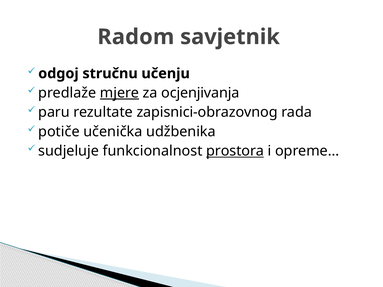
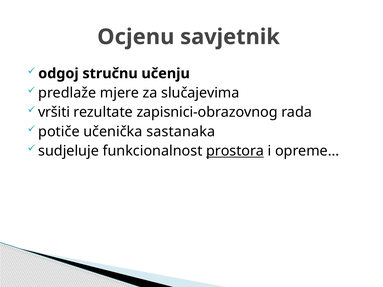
Radom: Radom -> Ocjenu (136, 37)
mjere underline: present -> none (120, 93)
ocjenjivanja: ocjenjivanja -> slučajevima (200, 93)
paru: paru -> vršiti (54, 112)
udžbenika: udžbenika -> sastanaka (181, 132)
